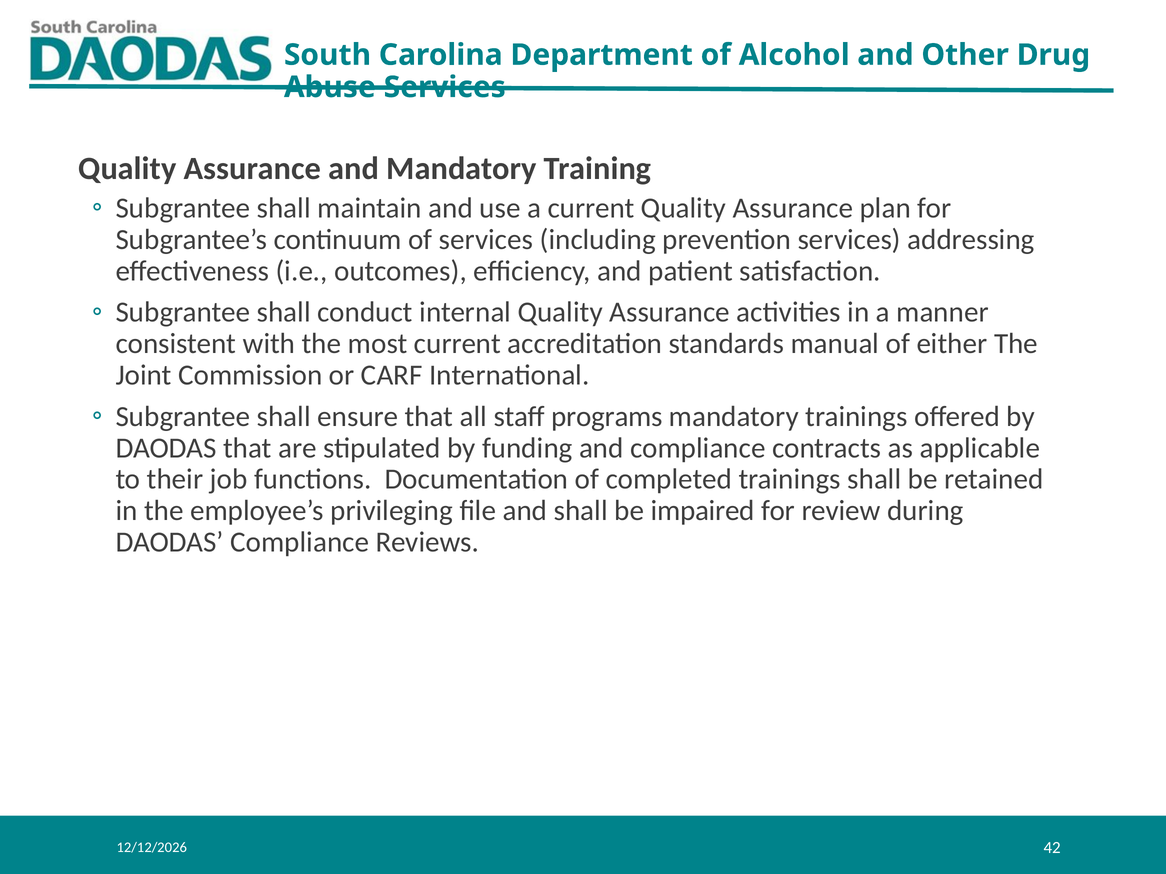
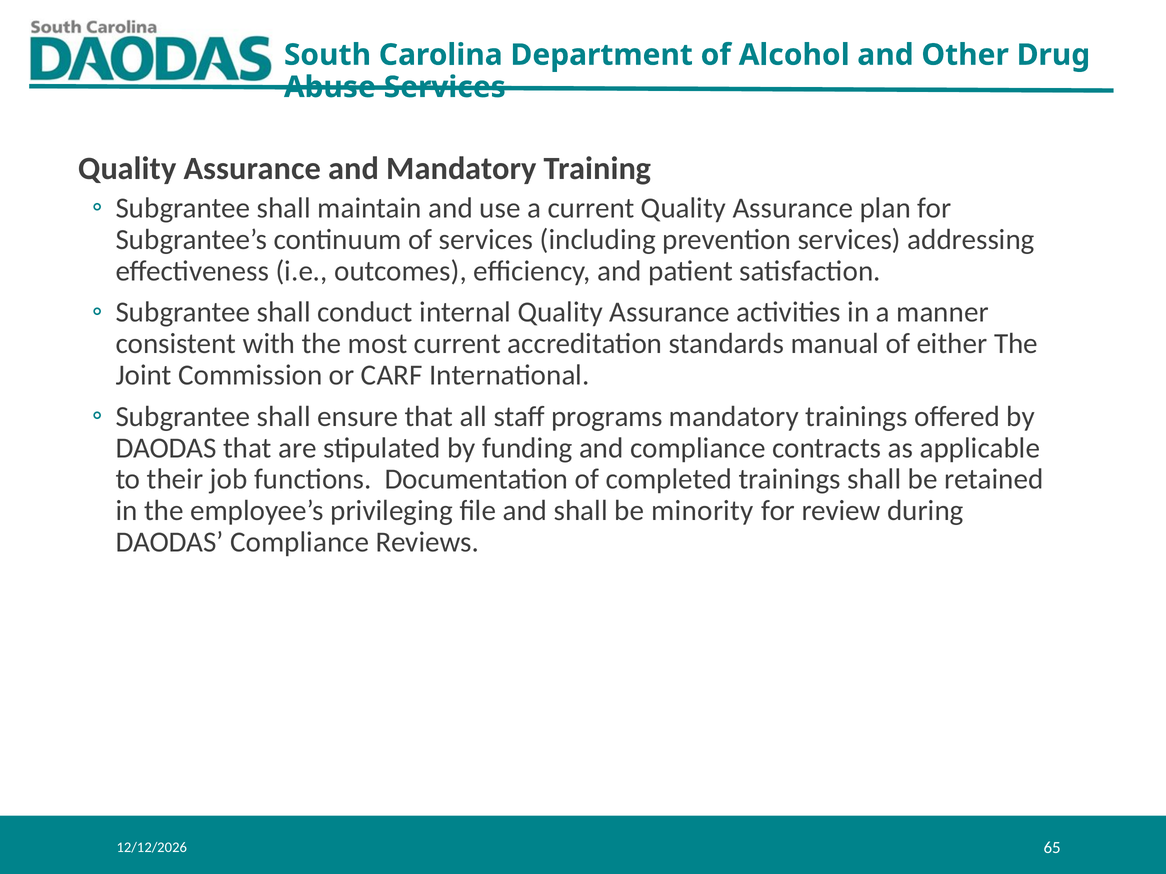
impaired: impaired -> minority (702, 511)
42: 42 -> 65 (1052, 848)
